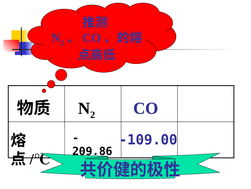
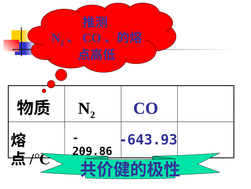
-109.00: -109.00 -> -643.93 (148, 139)
